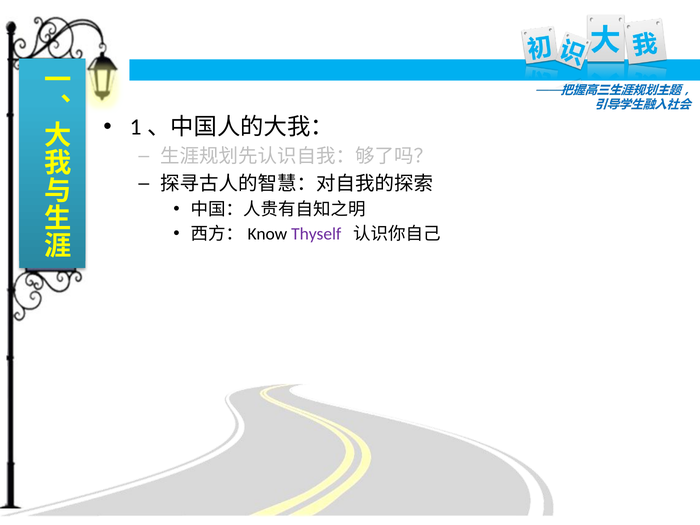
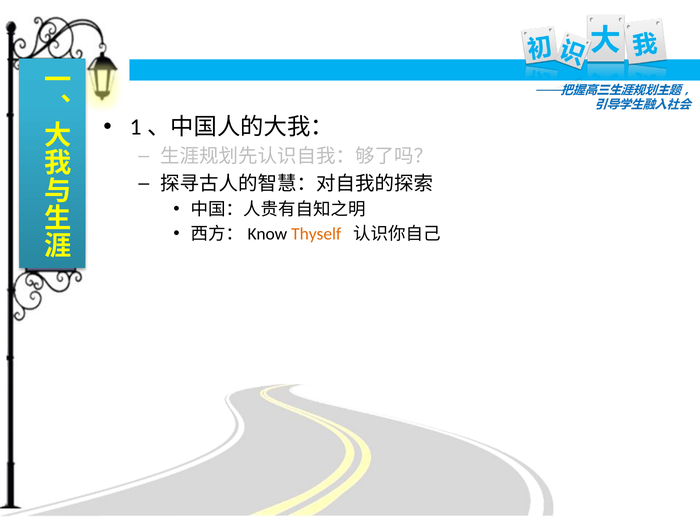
Thyself colour: purple -> orange (316, 234)
